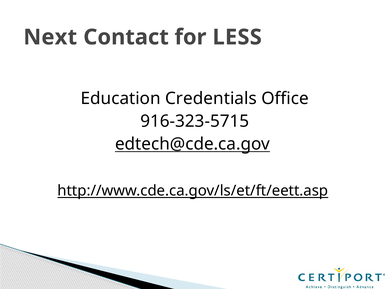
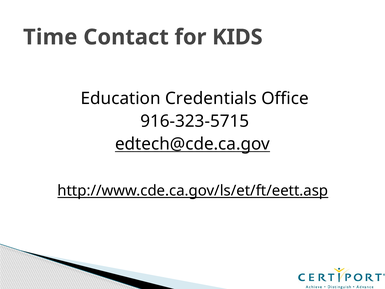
Next: Next -> Time (50, 37)
LESS: LESS -> KIDS (237, 37)
